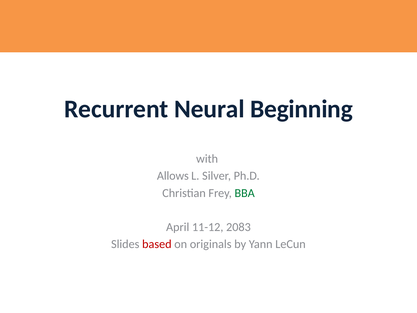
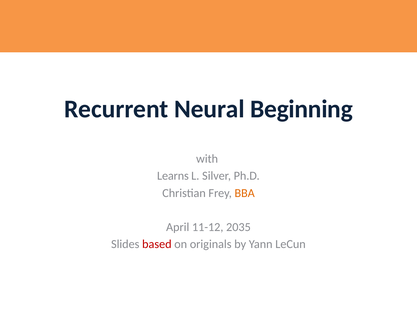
Allows: Allows -> Learns (173, 176)
BBA colour: green -> orange (245, 193)
2083: 2083 -> 2035 (238, 227)
